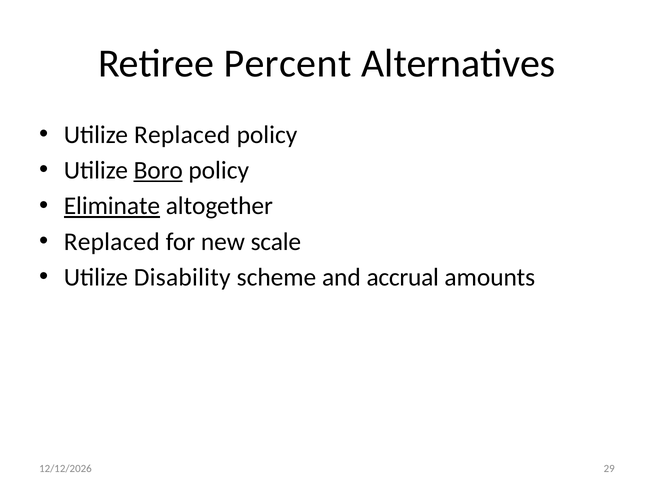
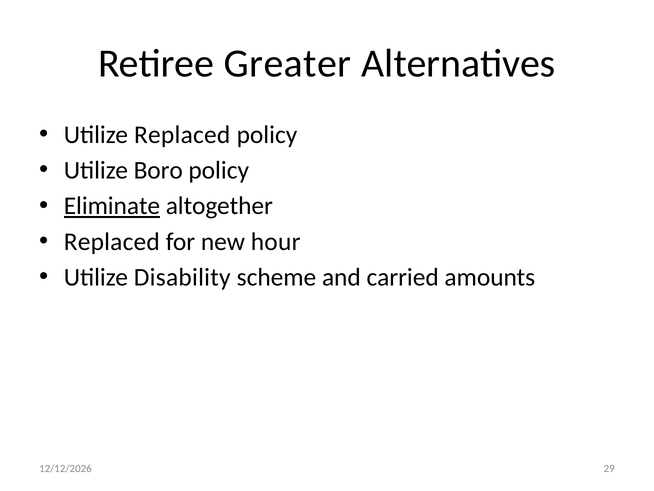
Percent: Percent -> Greater (288, 63)
Boro underline: present -> none (158, 170)
scale: scale -> hour (276, 241)
accrual: accrual -> carried (403, 277)
